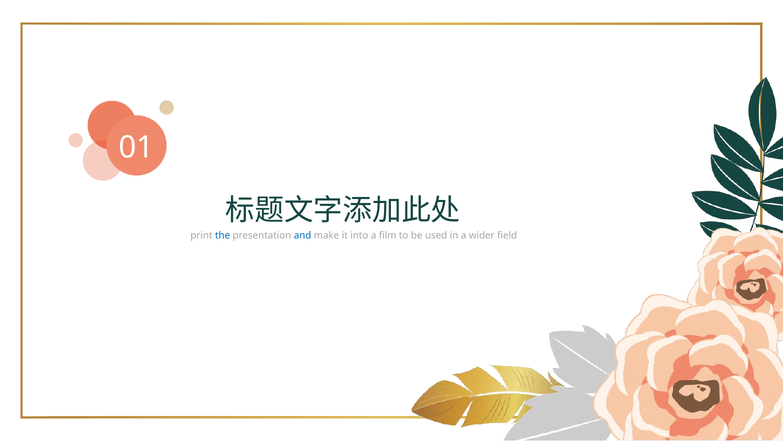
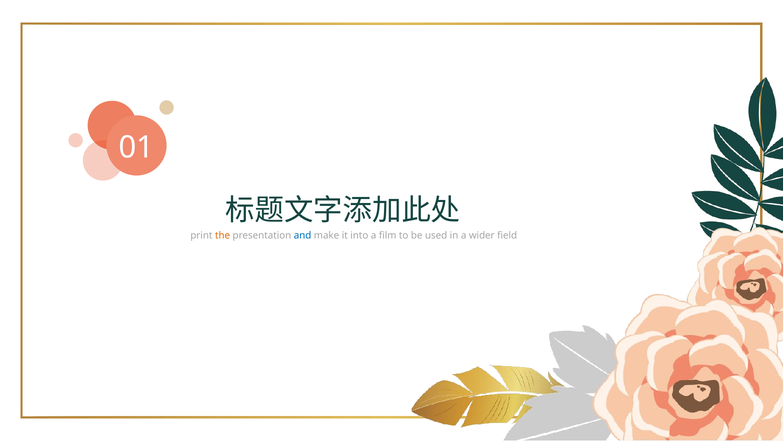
the colour: blue -> orange (223, 235)
